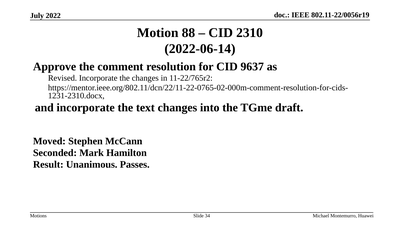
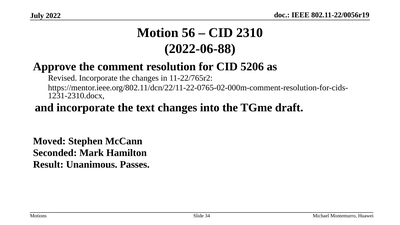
88: 88 -> 56 (188, 33)
2022-06-14: 2022-06-14 -> 2022-06-88 (200, 49)
9637: 9637 -> 5206 (252, 67)
